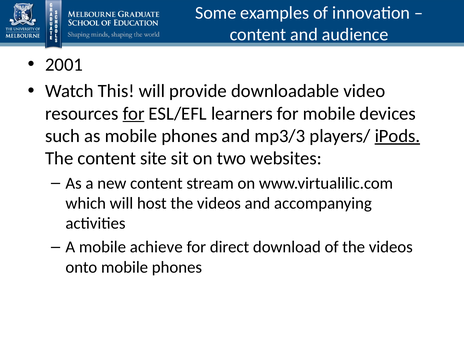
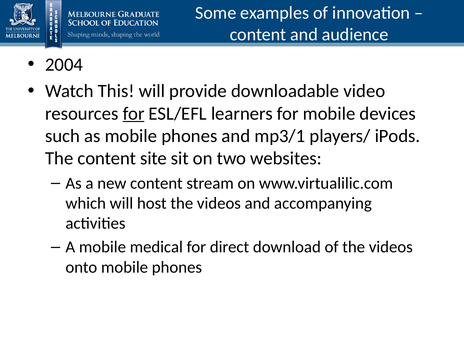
2001: 2001 -> 2004 (64, 65)
mp3/3: mp3/3 -> mp3/1 (280, 136)
iPods underline: present -> none (397, 136)
achieve: achieve -> medical (156, 247)
